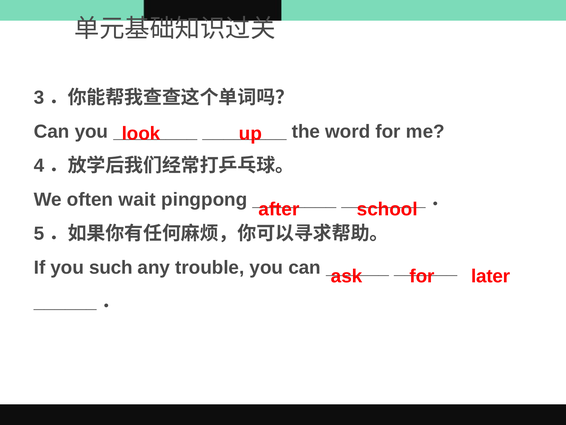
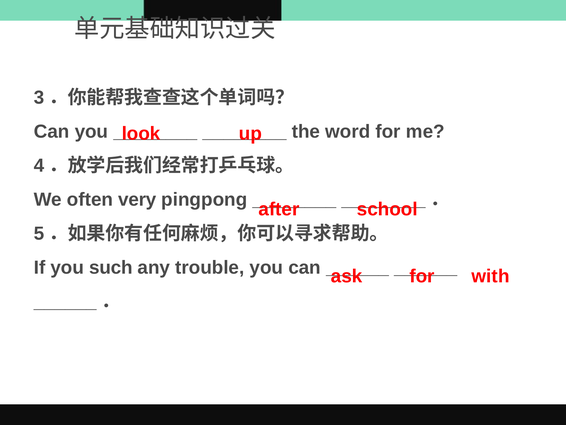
wait: wait -> very (137, 199)
later: later -> with (491, 276)
